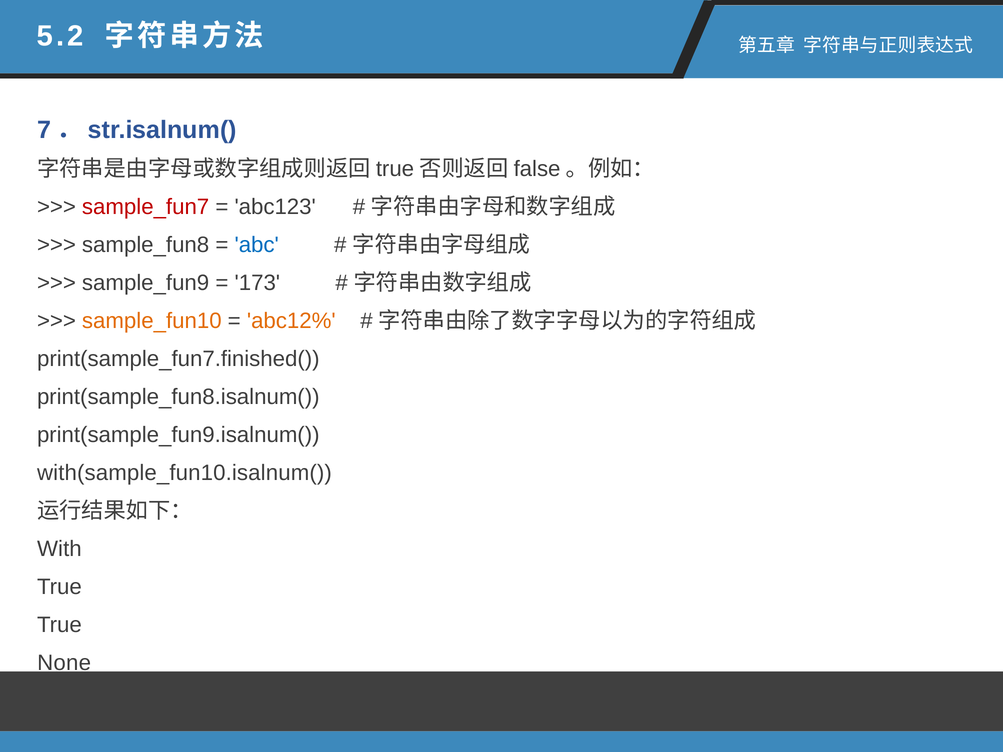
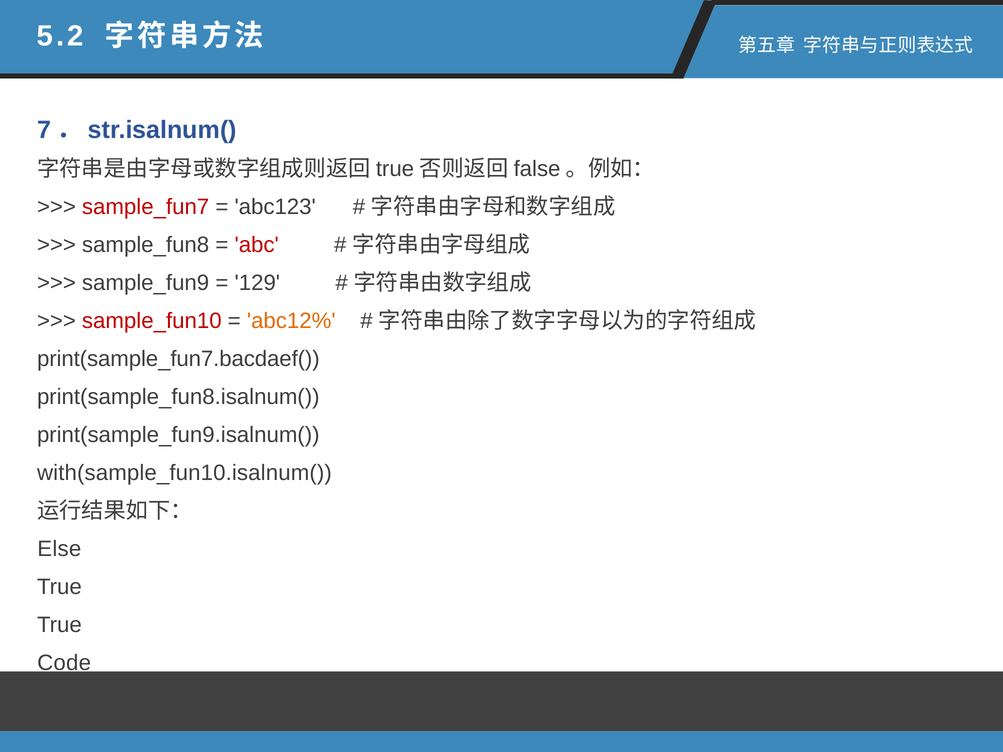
abc colour: blue -> red (257, 245)
173: 173 -> 129 (257, 283)
sample_fun10 colour: orange -> red (152, 321)
print(sample_fun7.finished(: print(sample_fun7.finished( -> print(sample_fun7.bacdaef( (178, 359)
With: With -> Else (59, 549)
None: None -> Code (64, 663)
